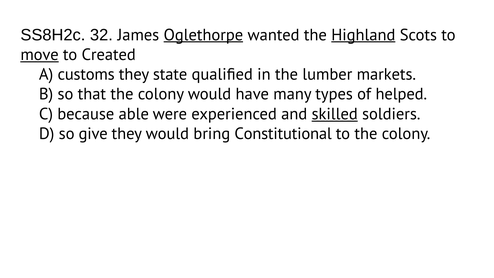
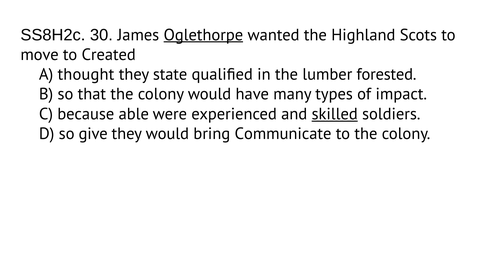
32: 32 -> 30 (101, 35)
Highland underline: present -> none (363, 35)
move underline: present -> none (40, 55)
customs: customs -> thought (86, 74)
markets: markets -> forested (386, 74)
helped: helped -> impact (401, 94)
Constitutional: Constitutional -> Communicate (283, 134)
